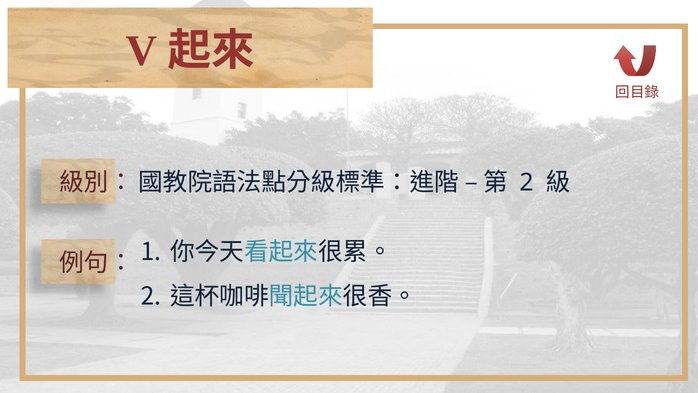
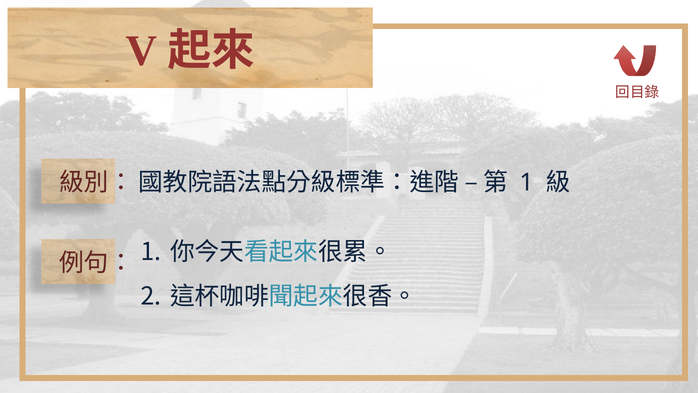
2: 2 -> 1 (527, 182)
